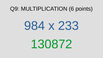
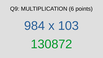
233: 233 -> 103 (68, 26)
